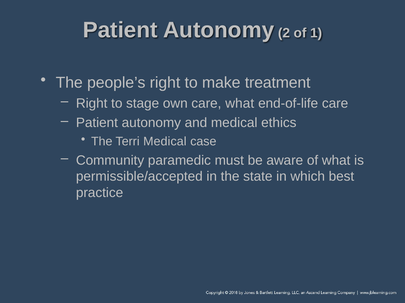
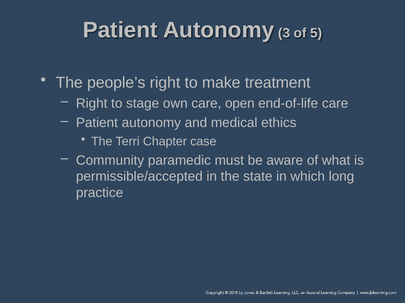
2: 2 -> 3 (284, 33)
1: 1 -> 5 (316, 33)
care what: what -> open (240, 104)
Terri Medical: Medical -> Chapter (165, 142)
best: best -> long (341, 177)
